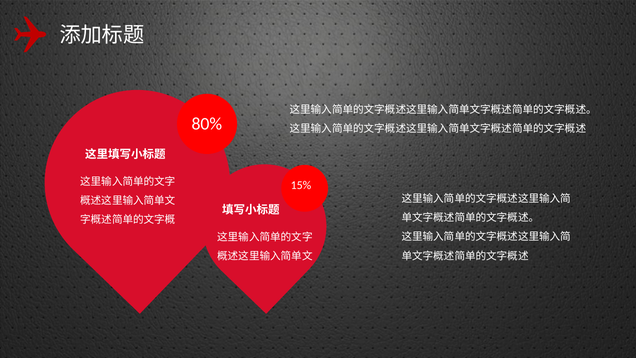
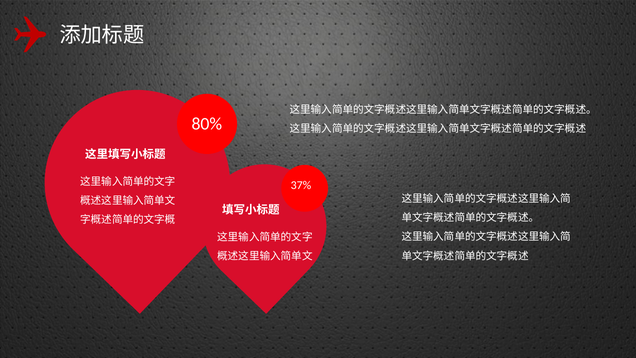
15%: 15% -> 37% (301, 185)
